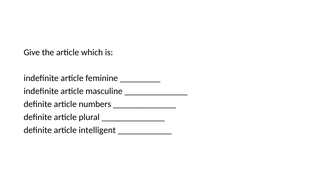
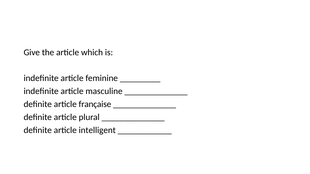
numbers: numbers -> française (95, 104)
